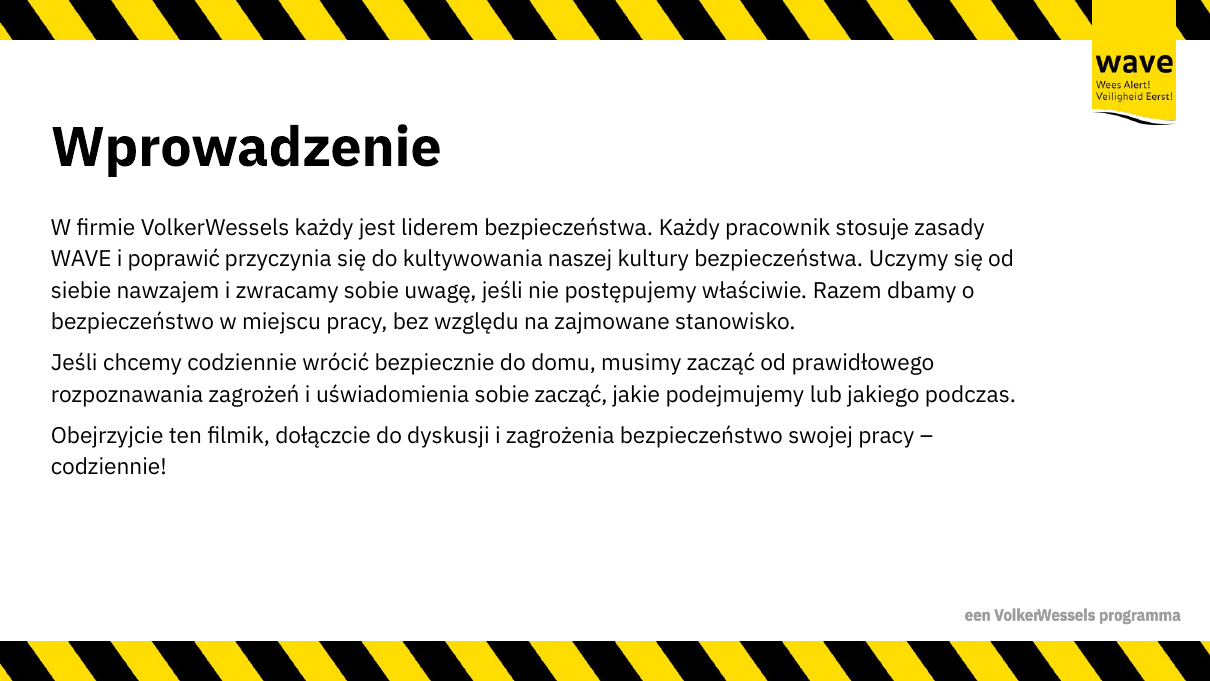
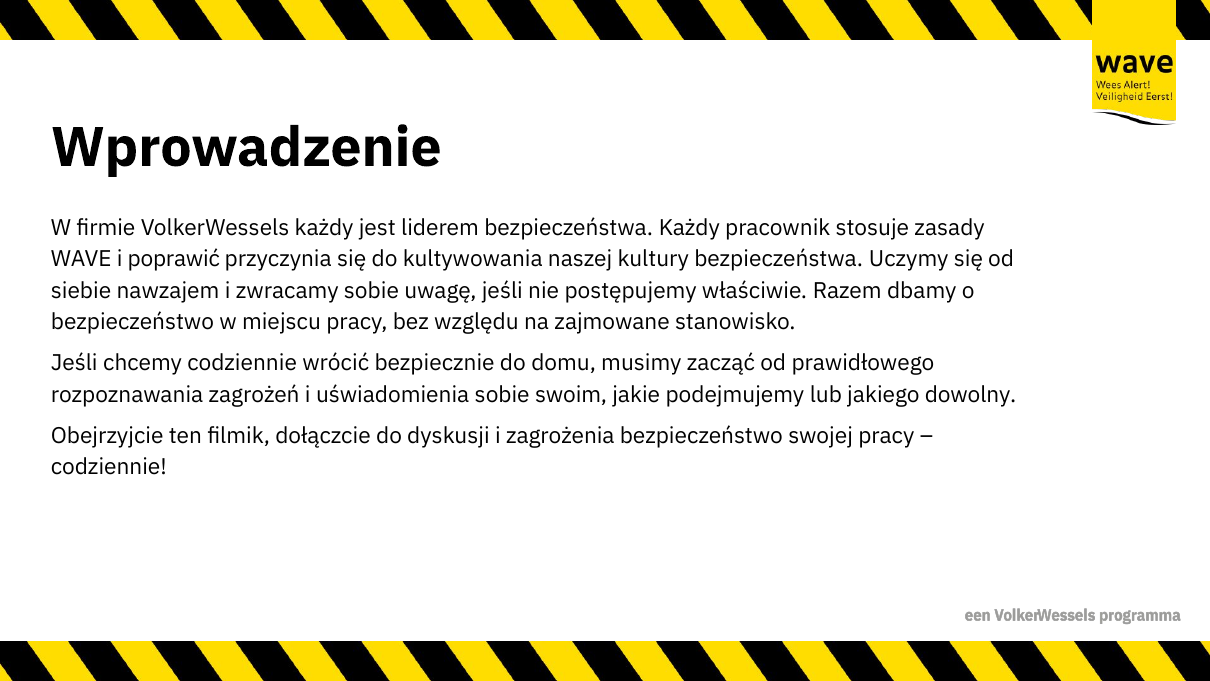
sobie zacząć: zacząć -> swoim (571, 394)
podczas: podczas -> dowolny (971, 394)
